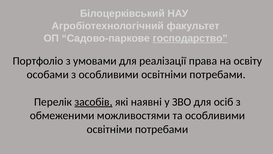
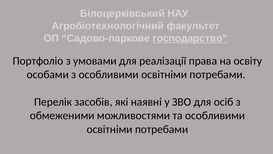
засобів underline: present -> none (93, 102)
